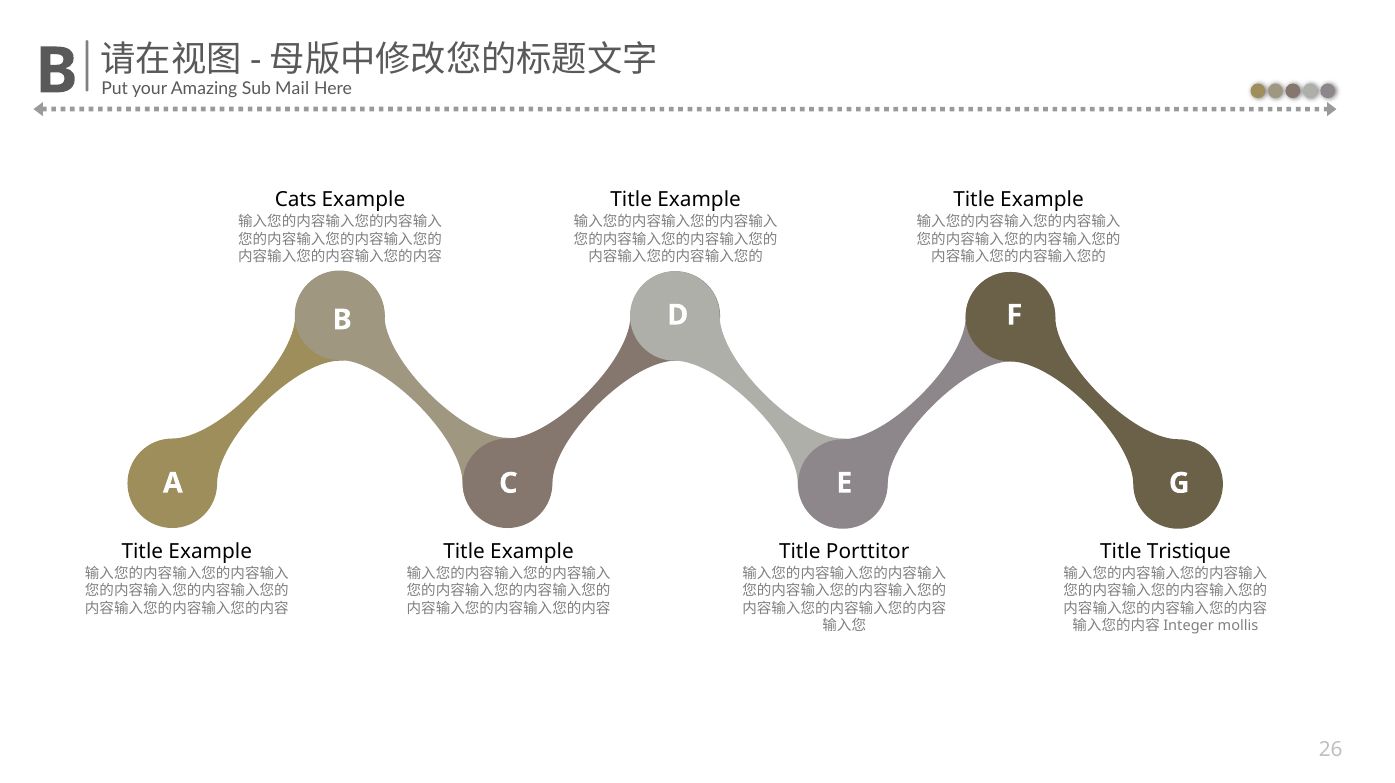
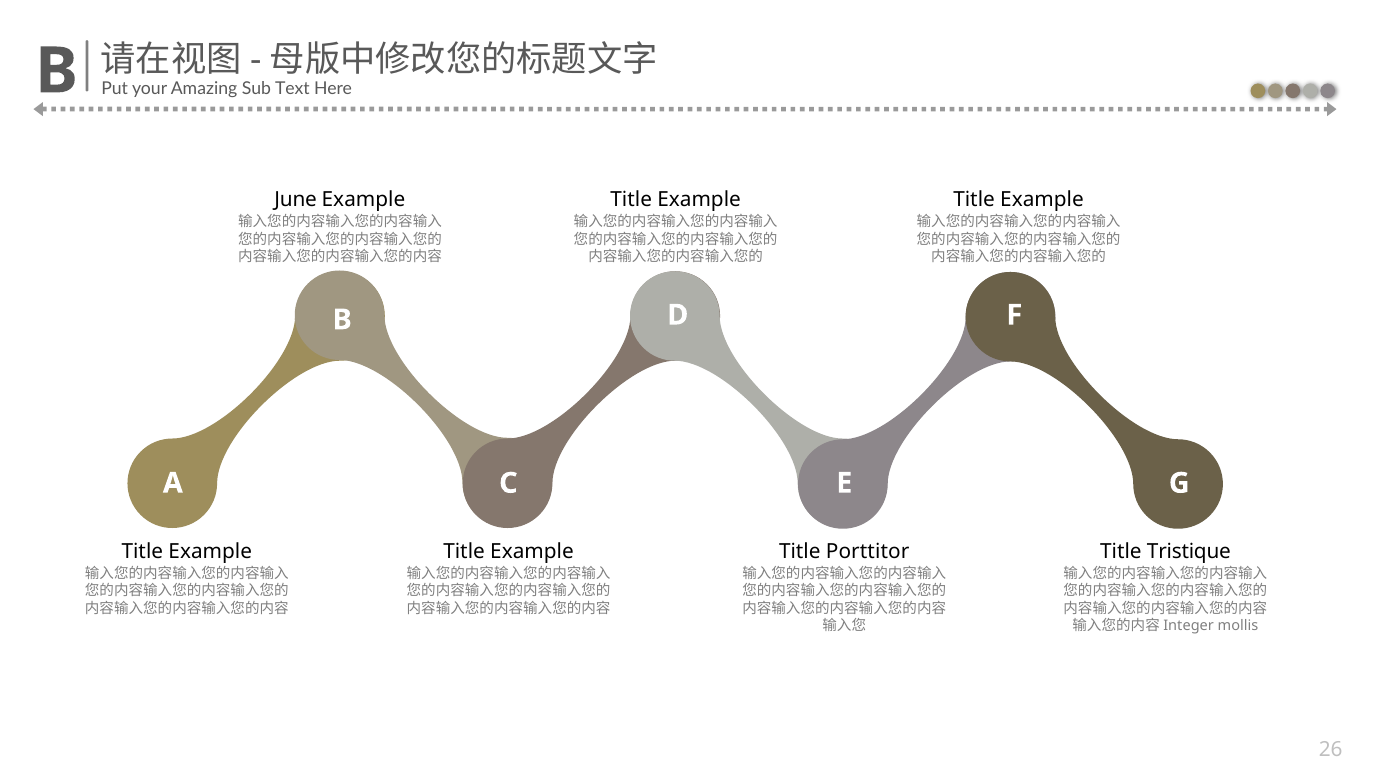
Mail: Mail -> Text (292, 89)
Cats: Cats -> June (296, 200)
